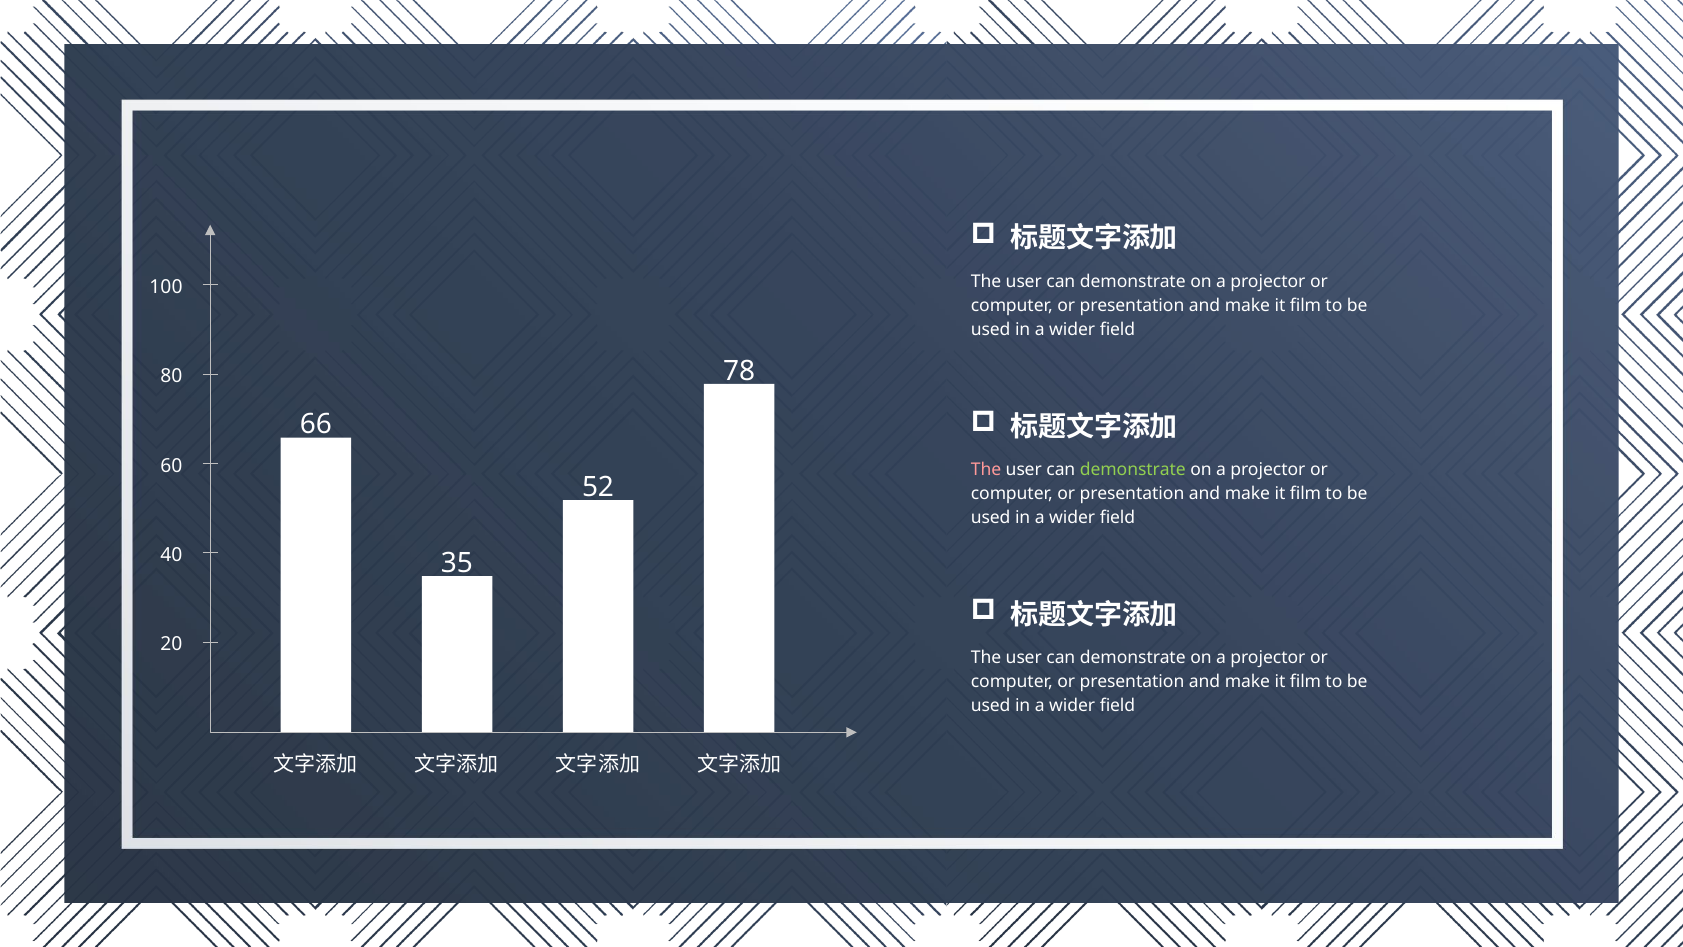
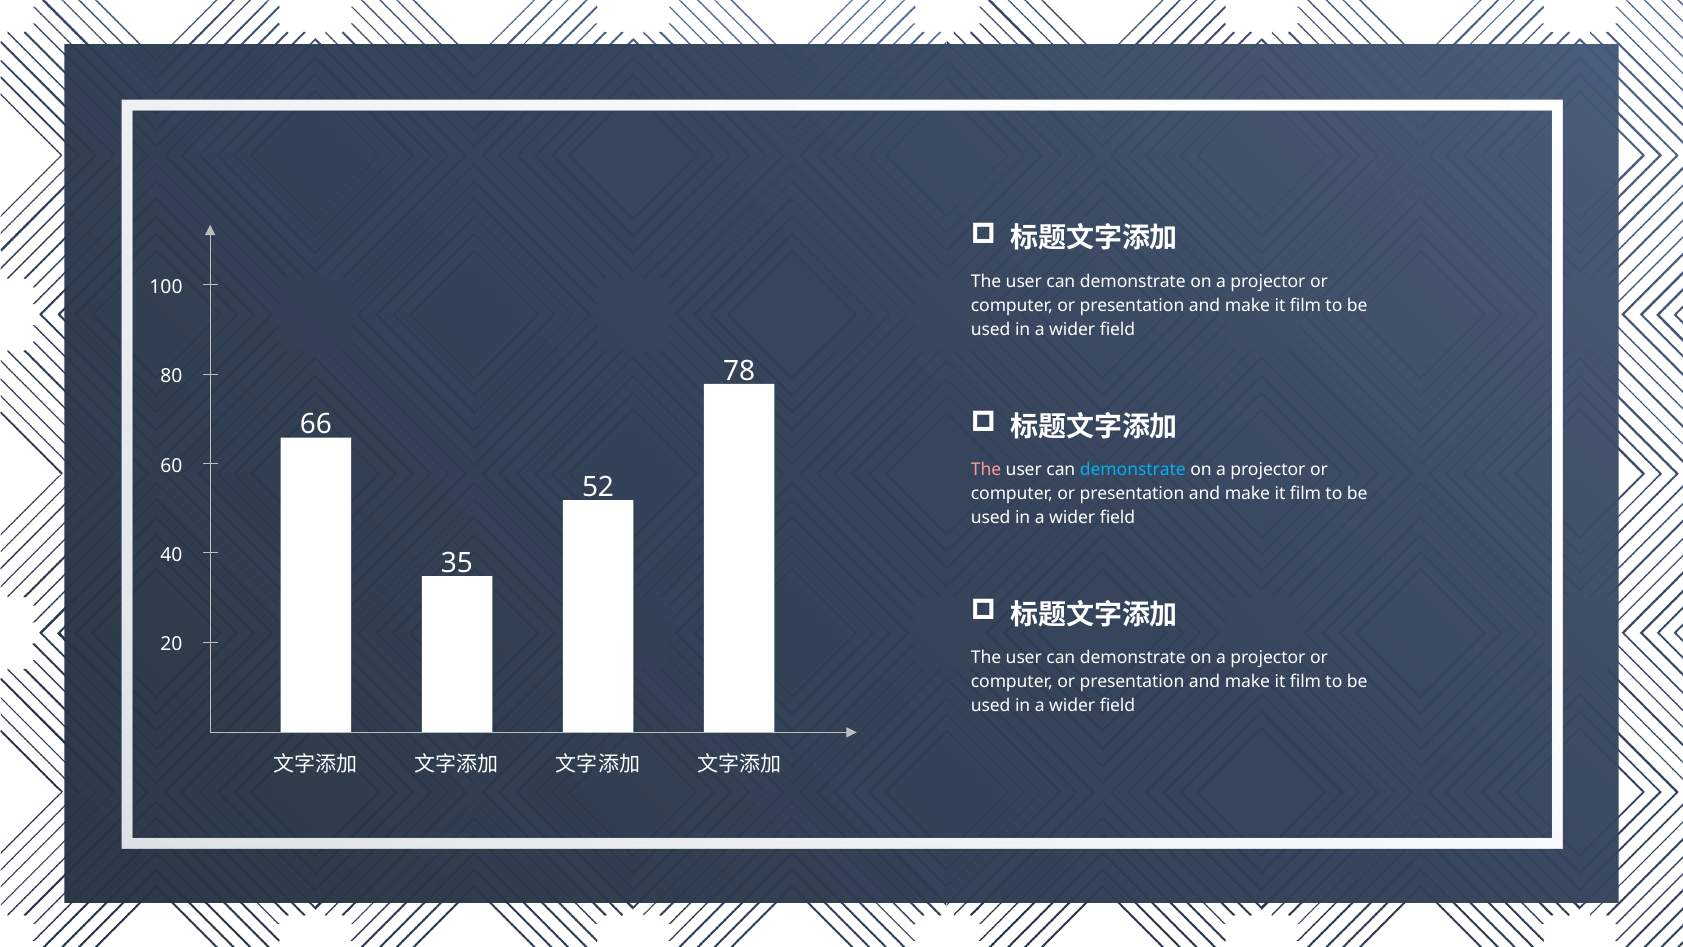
demonstrate colour: light green -> light blue (1133, 469)
